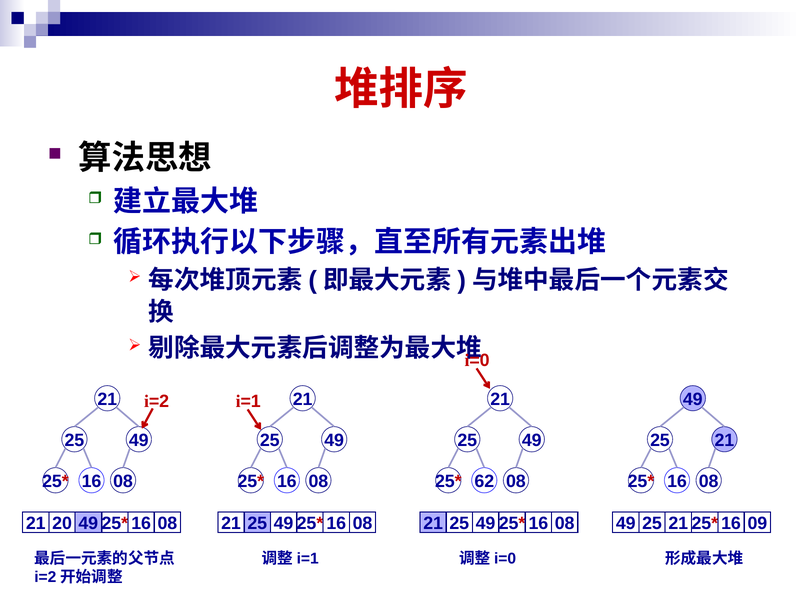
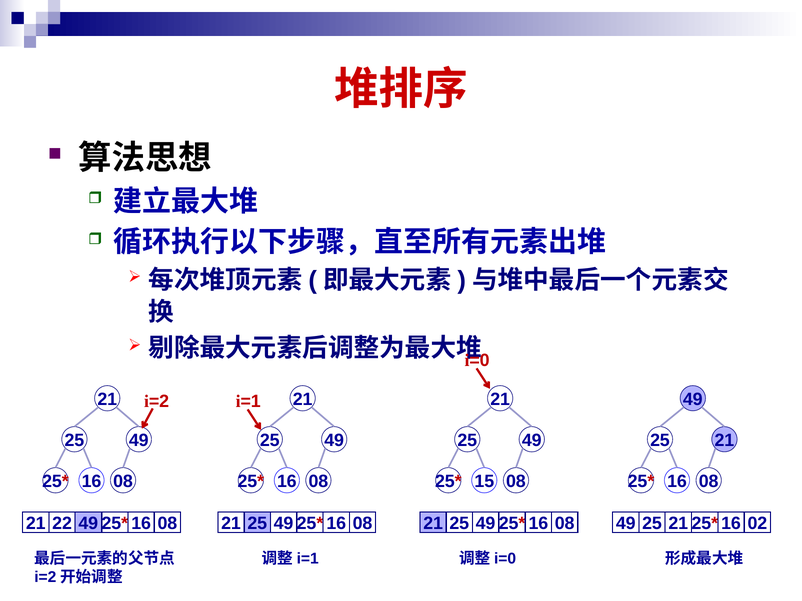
62: 62 -> 15 (484, 482)
20: 20 -> 22 (62, 524)
09: 09 -> 02 (757, 524)
